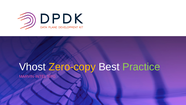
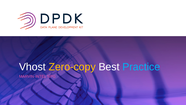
Practice colour: light green -> light blue (141, 67)
